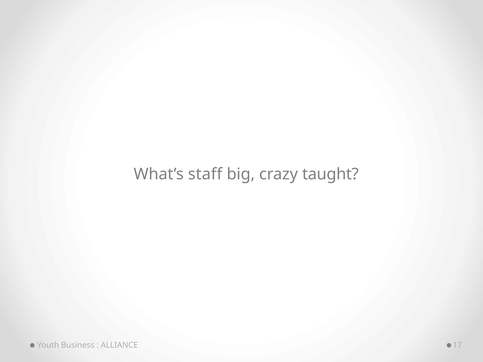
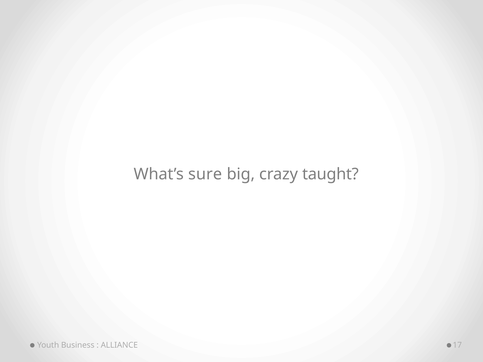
staff: staff -> sure (205, 174)
